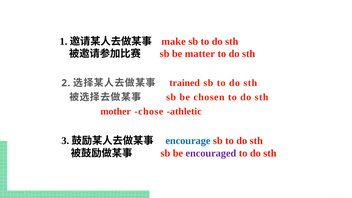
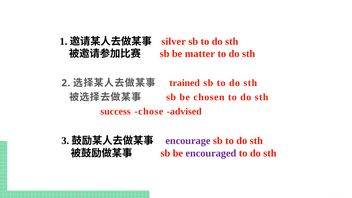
make: make -> silver (174, 41)
mother: mother -> success (116, 111)
athletic: athletic -> advised (184, 111)
encourage colour: blue -> purple (188, 141)
